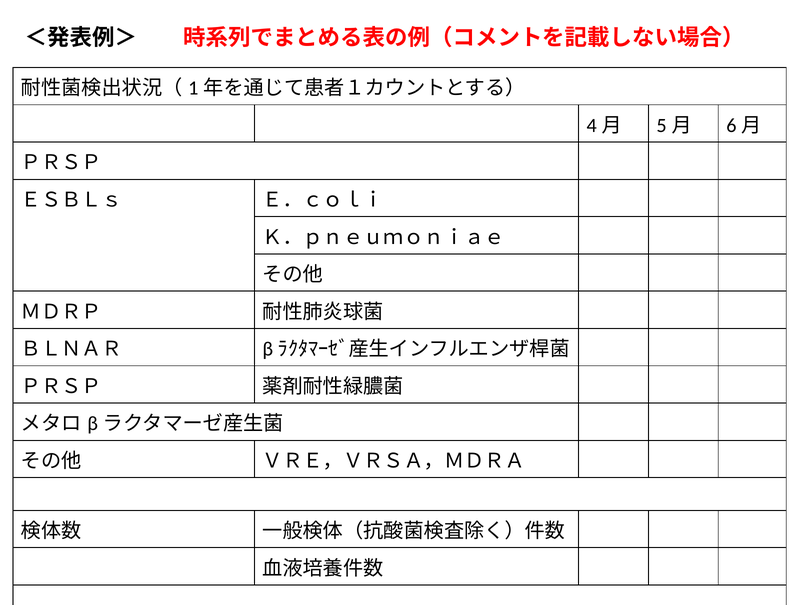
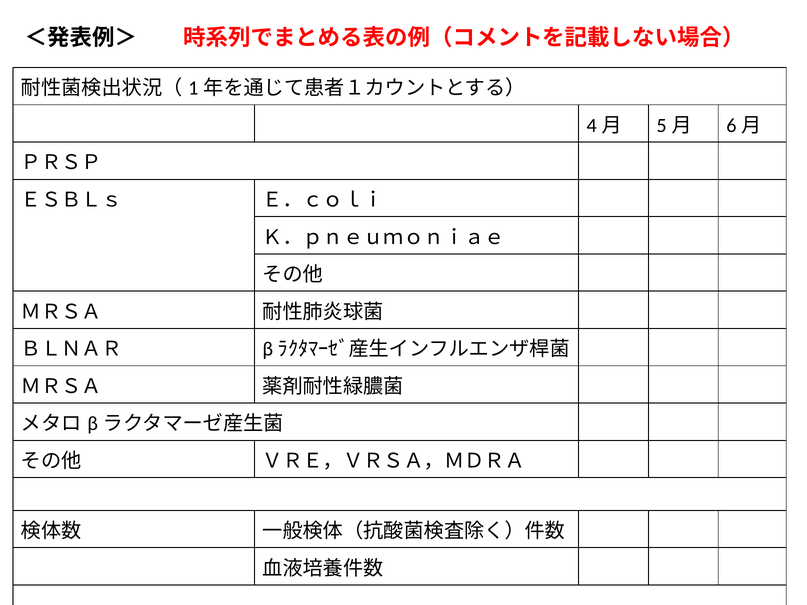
ＭＤＲＰ: ＭＤＲＰ -> ＭＲＳＡ (61, 312)
ＰＲＳＰ: ＰＲＳＰ -> ＭＲＳＡ (61, 387)
